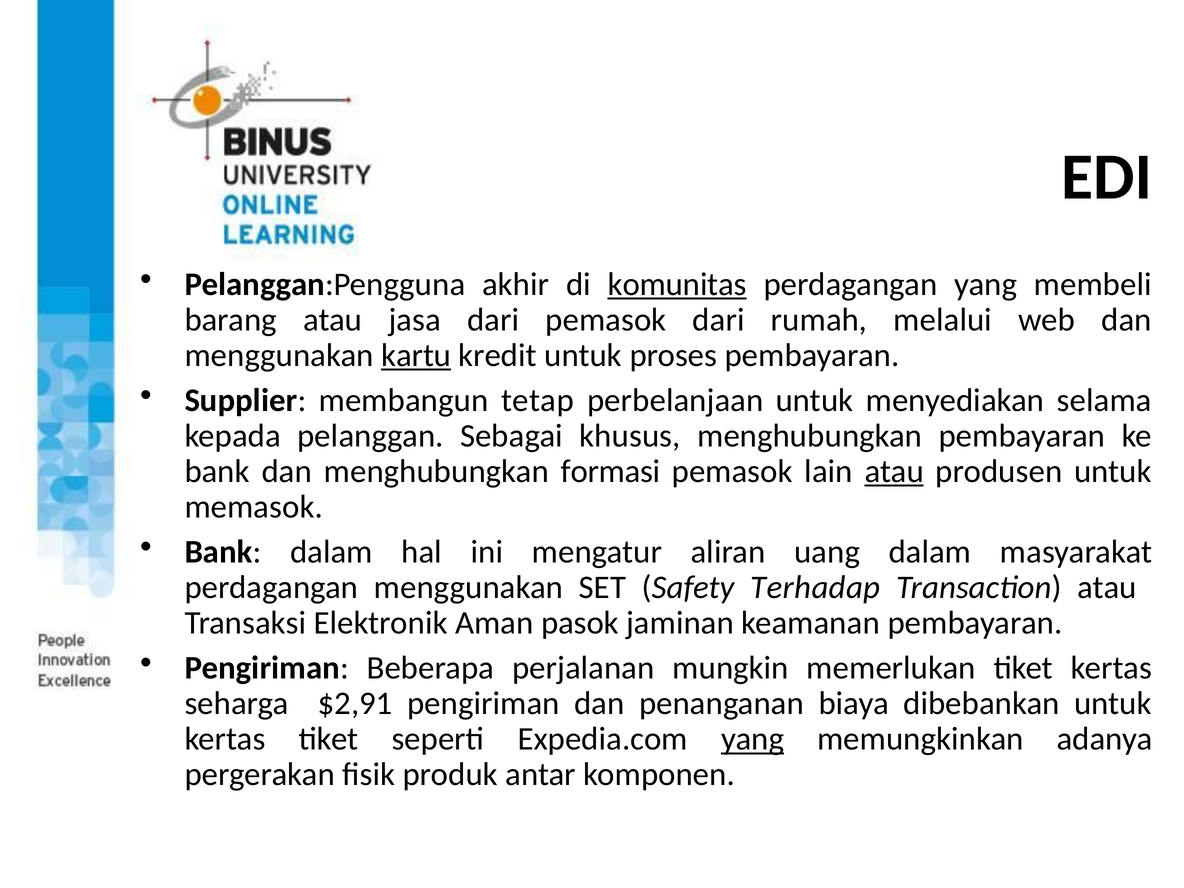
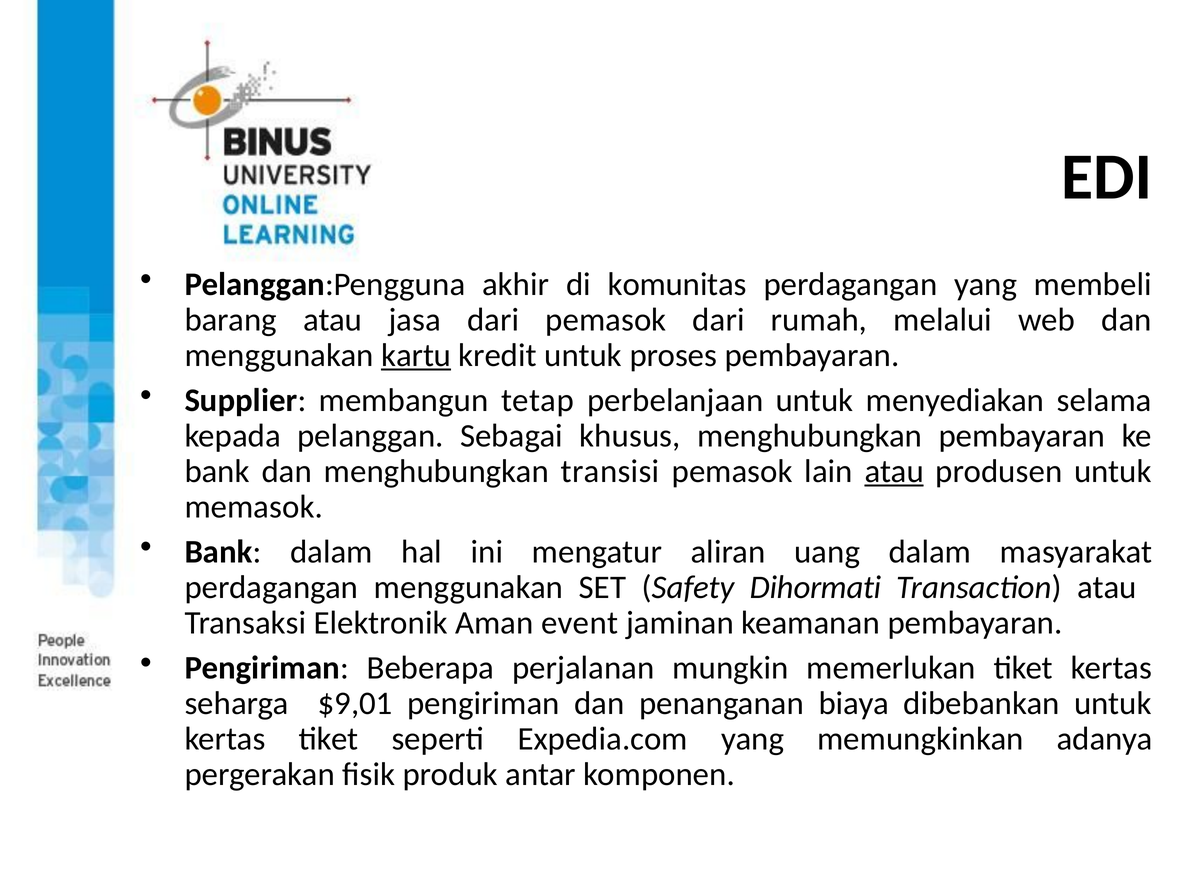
komunitas underline: present -> none (677, 284)
formasi: formasi -> transisi (610, 472)
Terhadap: Terhadap -> Dihormati (816, 588)
pasok: pasok -> event (580, 623)
$2,91: $2,91 -> $9,01 (355, 704)
yang underline: present -> none (753, 739)
